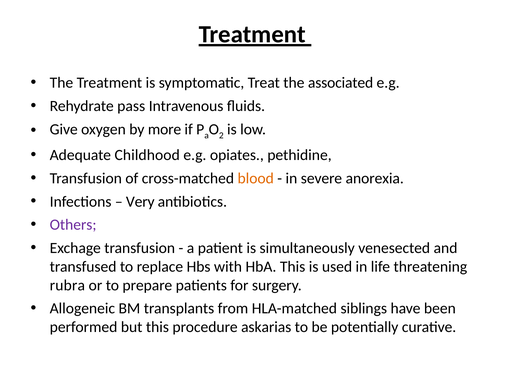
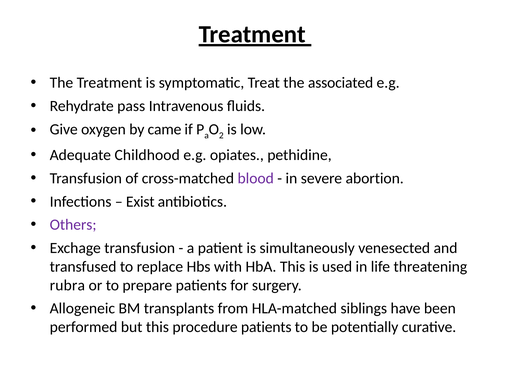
more: more -> came (165, 129)
blood colour: orange -> purple (256, 179)
anorexia: anorexia -> abortion (375, 179)
Very: Very -> Exist (140, 202)
procedure askarias: askarias -> patients (266, 328)
